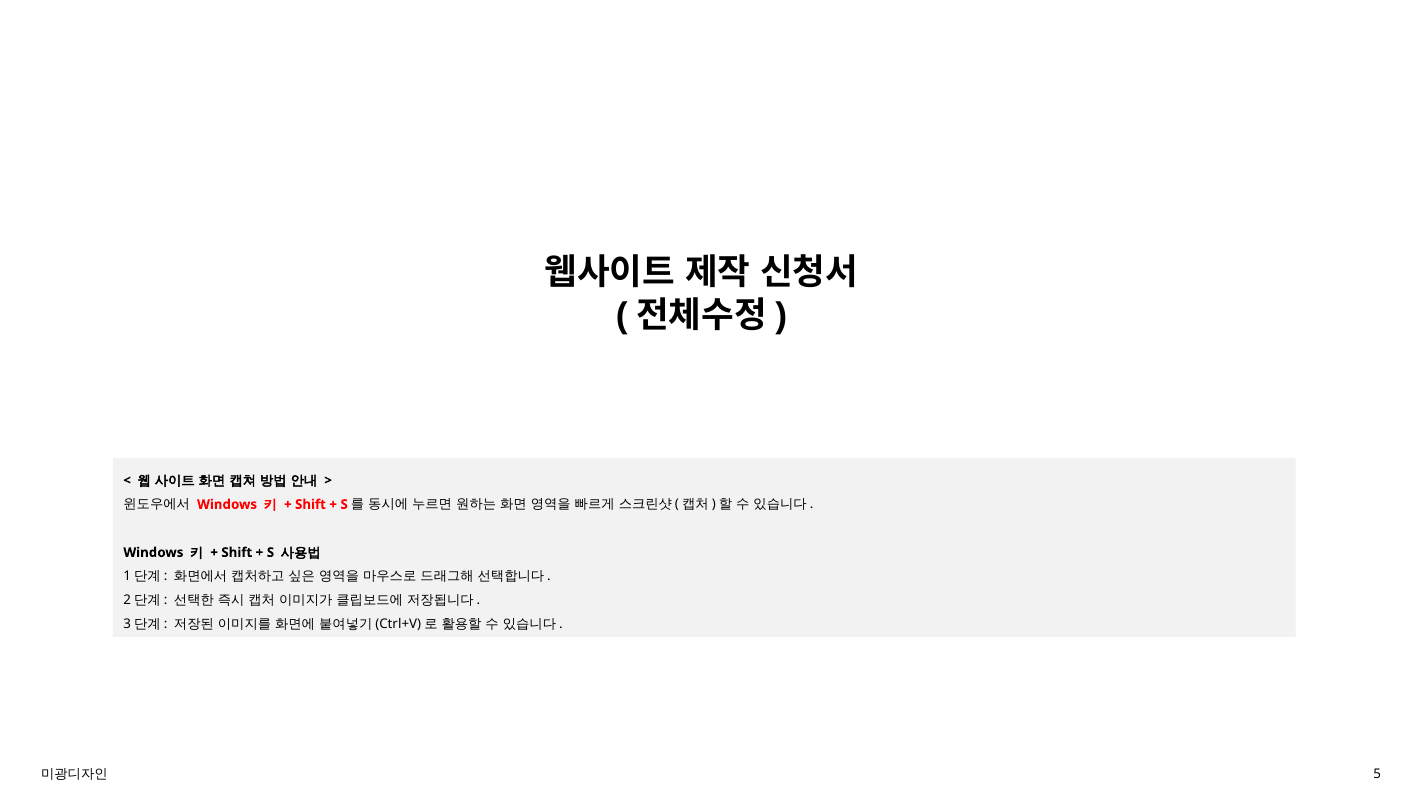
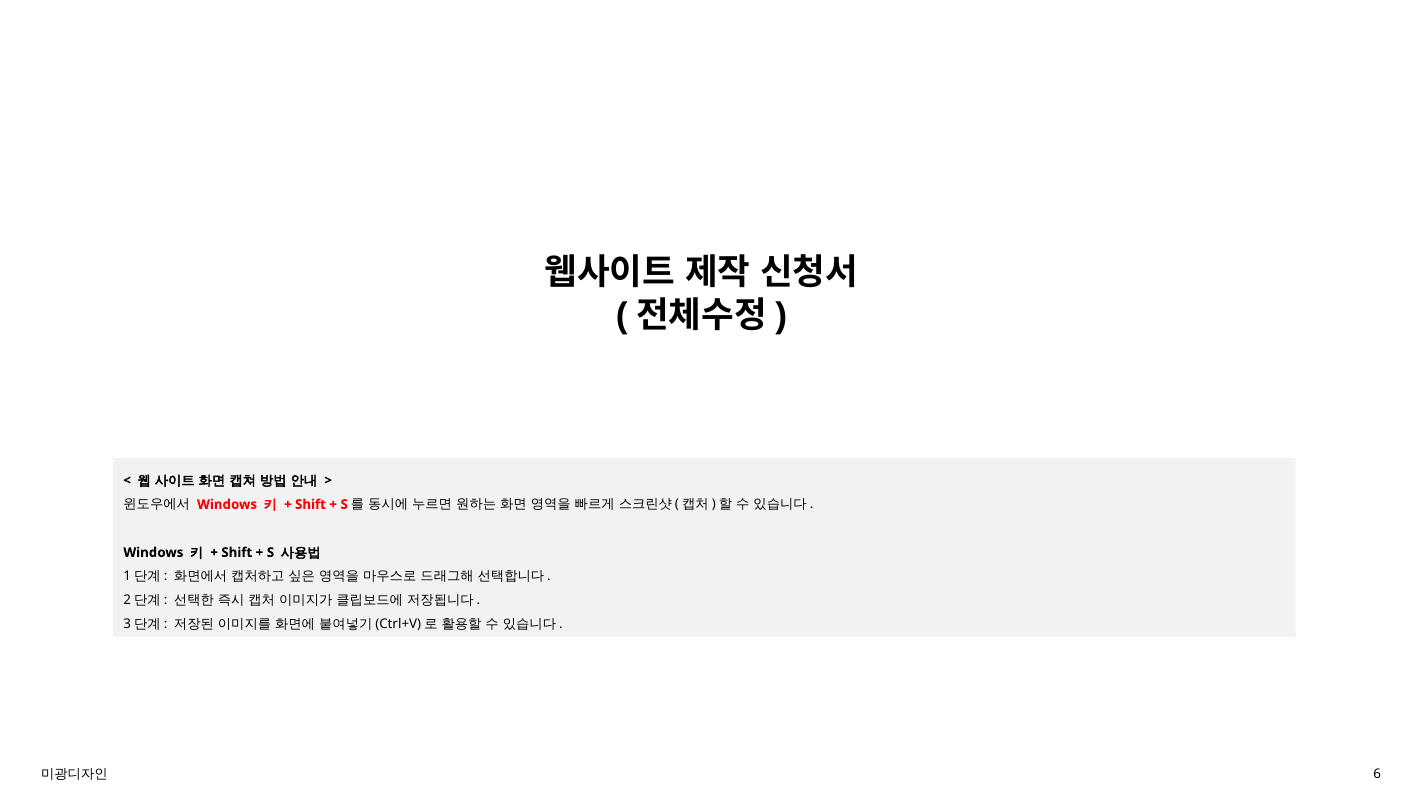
5: 5 -> 6 (1377, 774)
